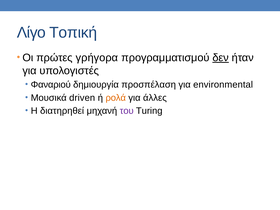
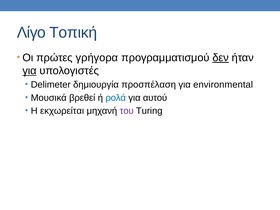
για underline: none -> present (29, 71)
Φαναριού: Φαναριού -> Delimeter (51, 85)
driven: driven -> βρεθεί (82, 98)
ρολά colour: orange -> blue (116, 98)
άλλες: άλλες -> αυτού (155, 98)
διατηρηθεί: διατηρηθεί -> εκχωρείται (62, 111)
